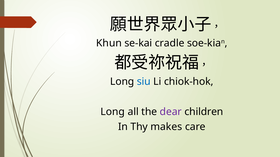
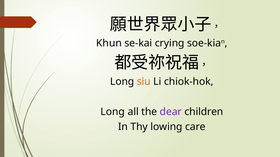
cradle: cradle -> crying (170, 43)
siu colour: blue -> orange (144, 82)
makes: makes -> lowing (166, 127)
